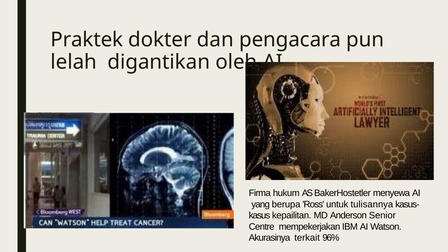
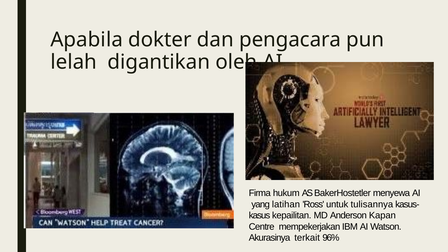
Praktek: Praktek -> Apabila (87, 40)
berupa: berupa -> latihan (286, 204)
Senior: Senior -> Kapan (382, 215)
